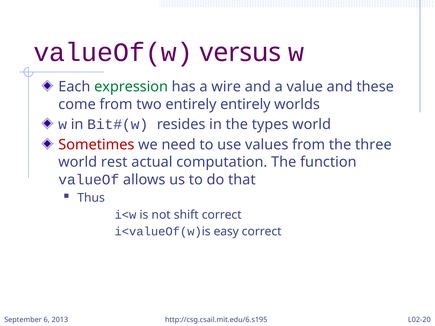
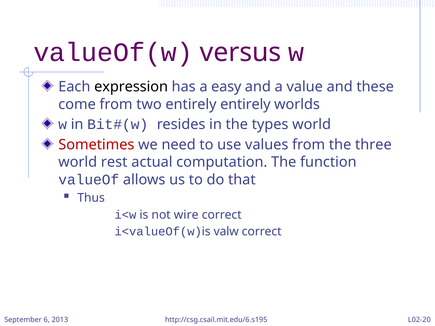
expression colour: green -> black (131, 87)
wire: wire -> easy (226, 87)
shift: shift -> wire (186, 215)
easy: easy -> valw (226, 232)
